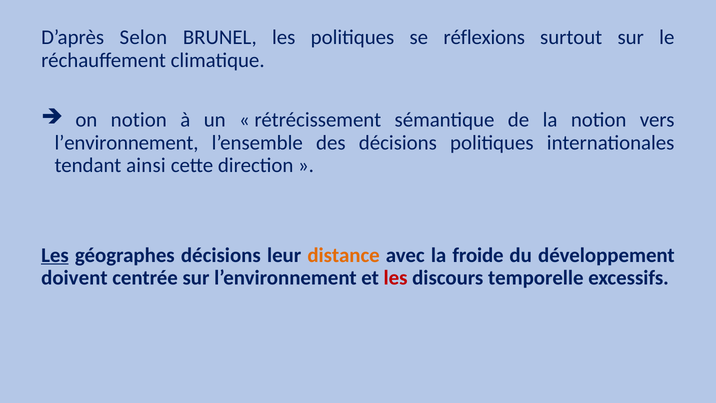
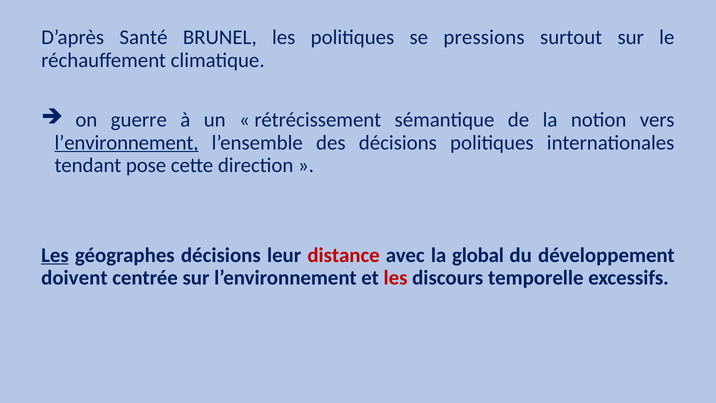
Selon: Selon -> Santé (143, 38)
réflexions: réflexions -> pressions (484, 38)
on notion: notion -> guerre (139, 120)
l’environnement underline: none -> present (127, 143)
ainsi: ainsi -> pose (146, 165)
distance colour: orange -> red (344, 255)
froide: froide -> global (478, 255)
